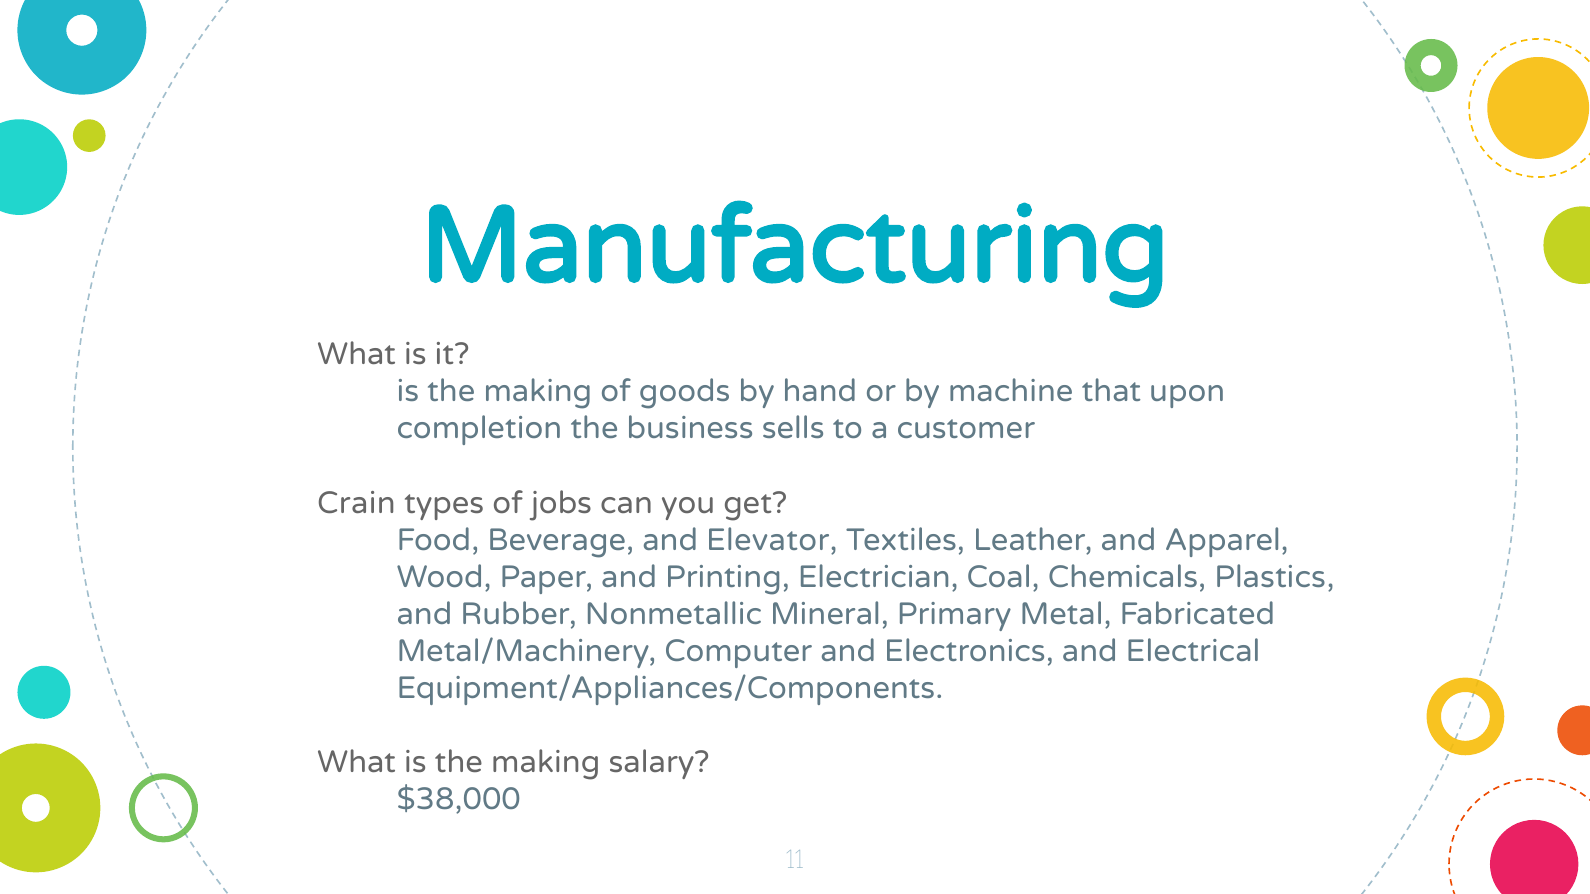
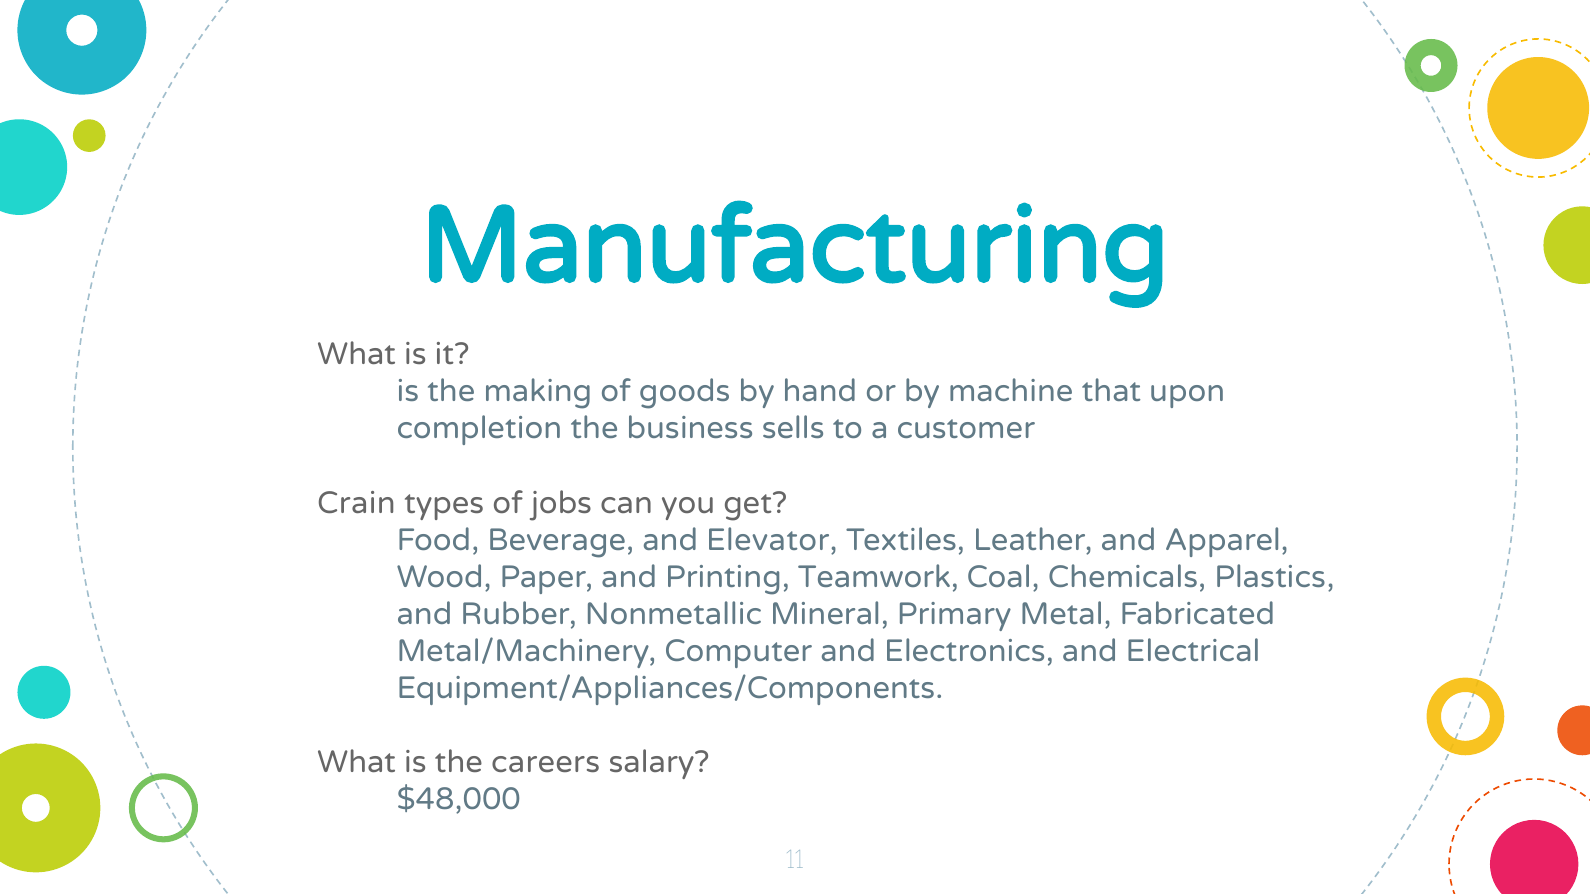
Electrician: Electrician -> Teamwork (878, 577)
What is the making: making -> careers (546, 763)
$38,000: $38,000 -> $48,000 (459, 800)
